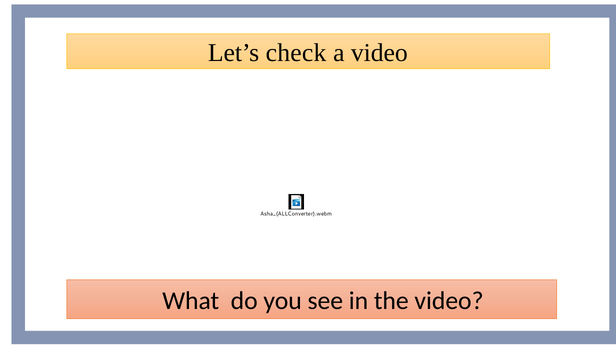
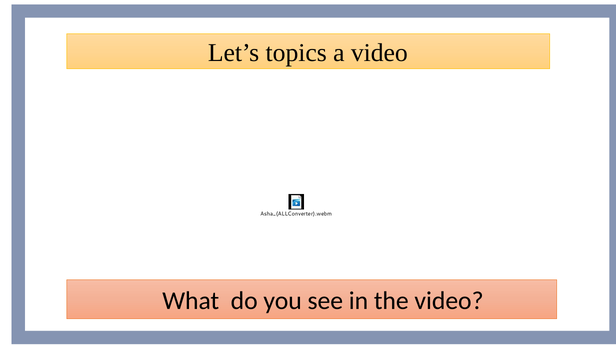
check: check -> topics (296, 53)
